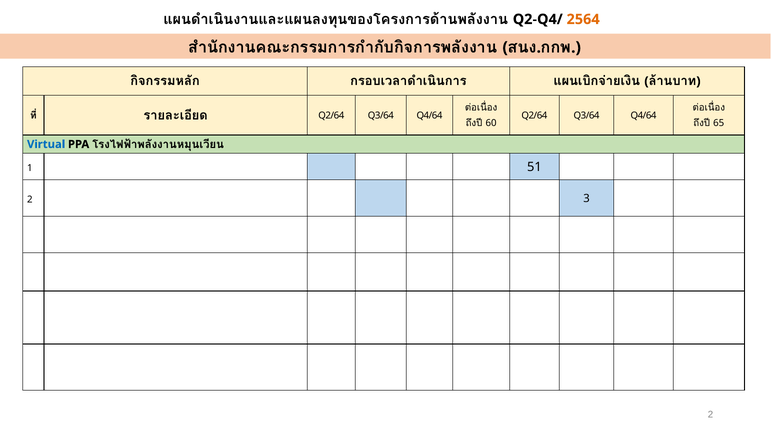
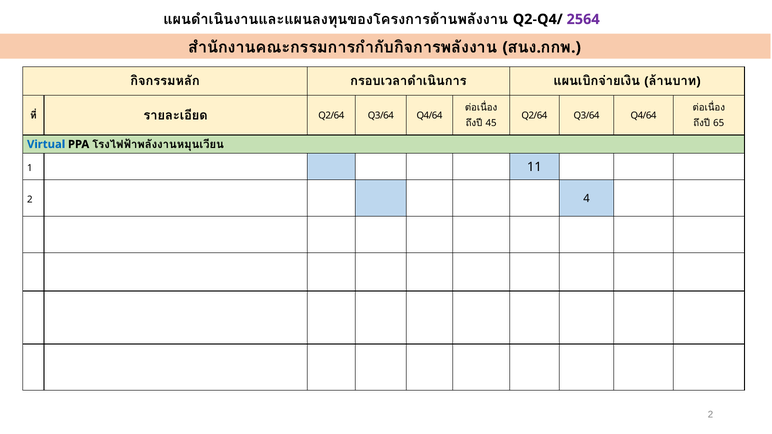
2564 colour: orange -> purple (583, 19)
60: 60 -> 45 (491, 123)
51: 51 -> 11 (534, 167)
3: 3 -> 4 (587, 199)
